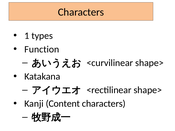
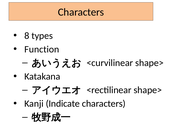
1: 1 -> 8 (27, 36)
Content: Content -> Indicate (63, 104)
